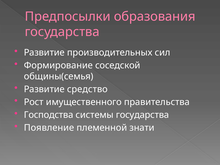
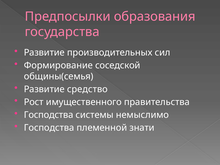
системы государства: государства -> немыслимо (142, 115)
Появление: Появление -> Господства (49, 128)
